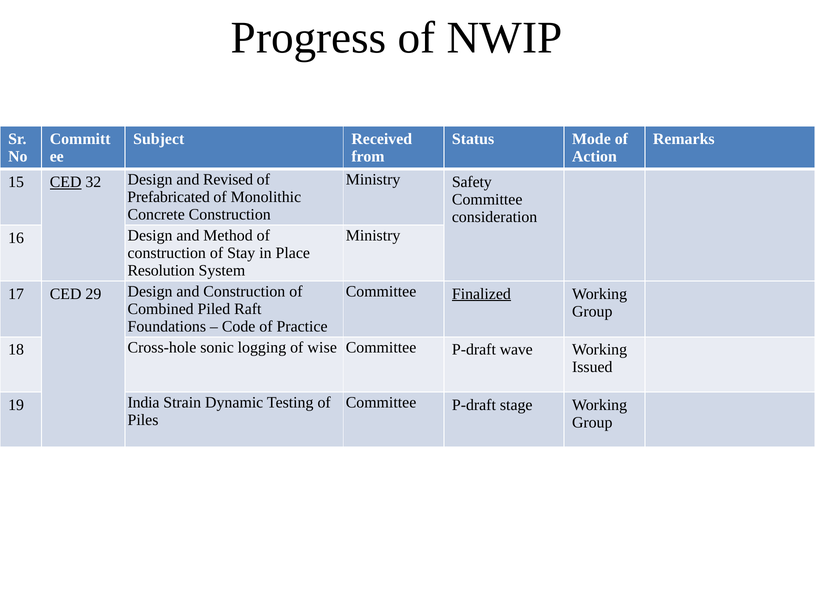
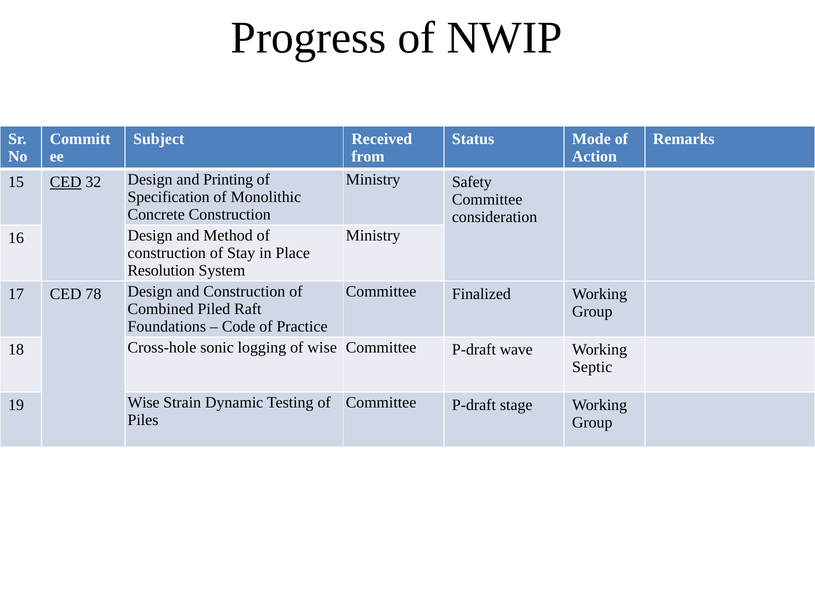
Revised: Revised -> Printing (228, 180)
Prefabricated: Prefabricated -> Specification (169, 197)
Finalized underline: present -> none (481, 294)
29: 29 -> 78 (93, 294)
Issued: Issued -> Septic (592, 367)
19 India: India -> Wise (144, 403)
